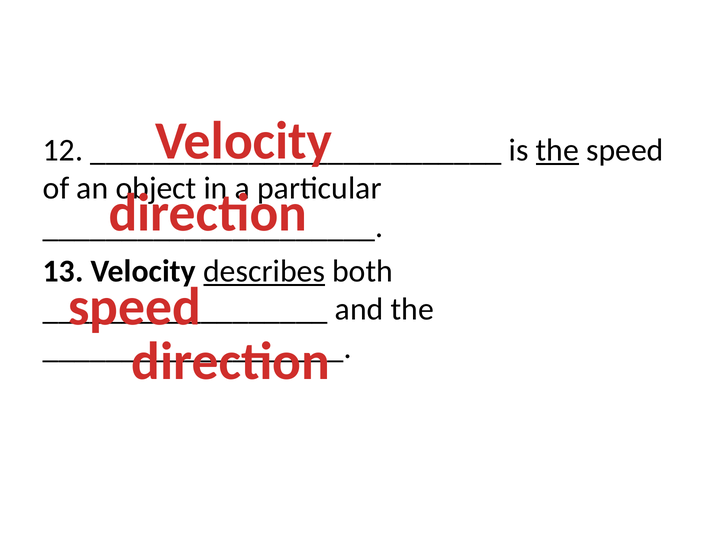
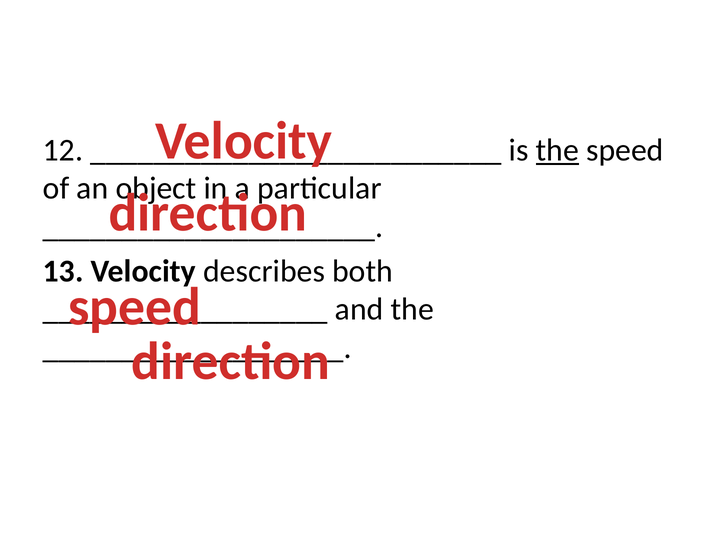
describes underline: present -> none (264, 271)
